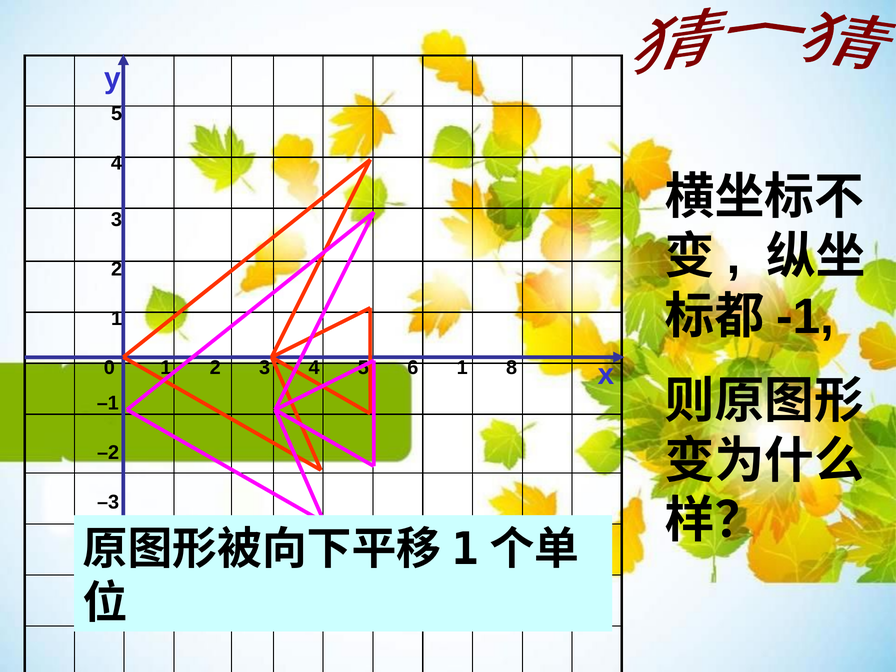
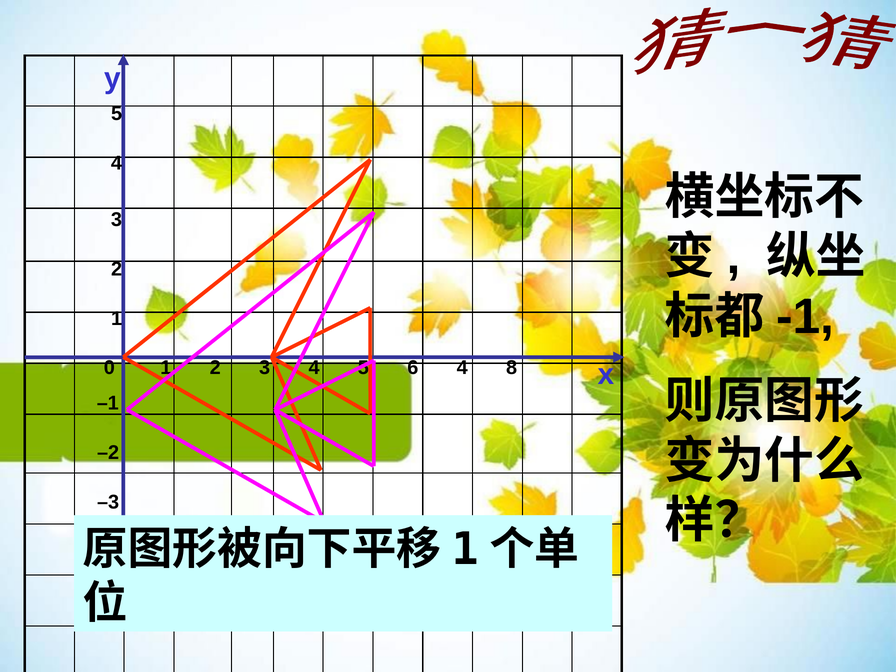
6 1: 1 -> 4 (462, 368)
